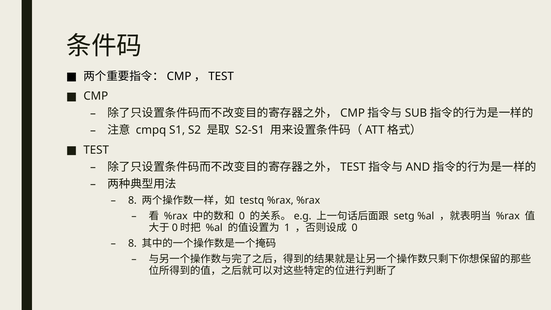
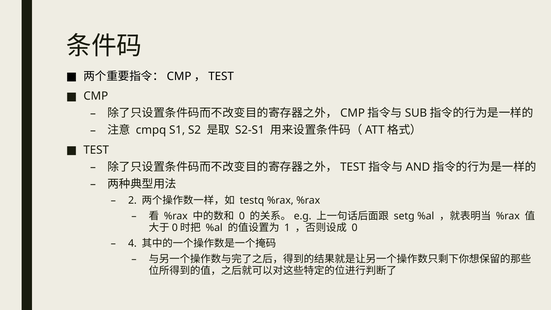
8: 8 -> 2 (132, 200)
8: 8 -> 4 (132, 243)
